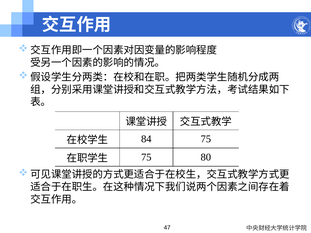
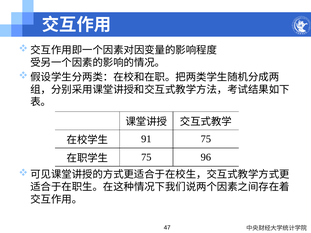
84: 84 -> 91 (146, 139)
80: 80 -> 96 (206, 157)
